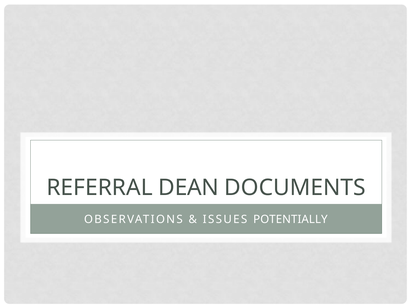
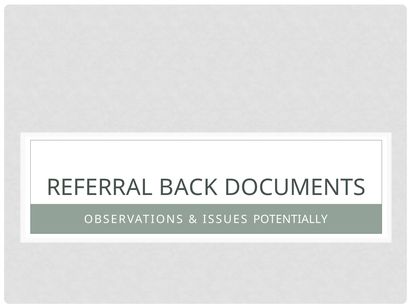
DEAN: DEAN -> BACK (188, 188)
